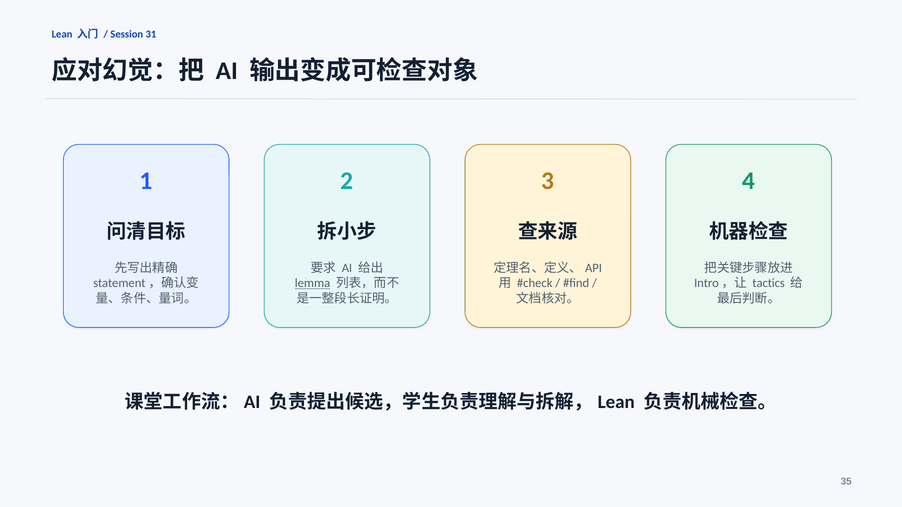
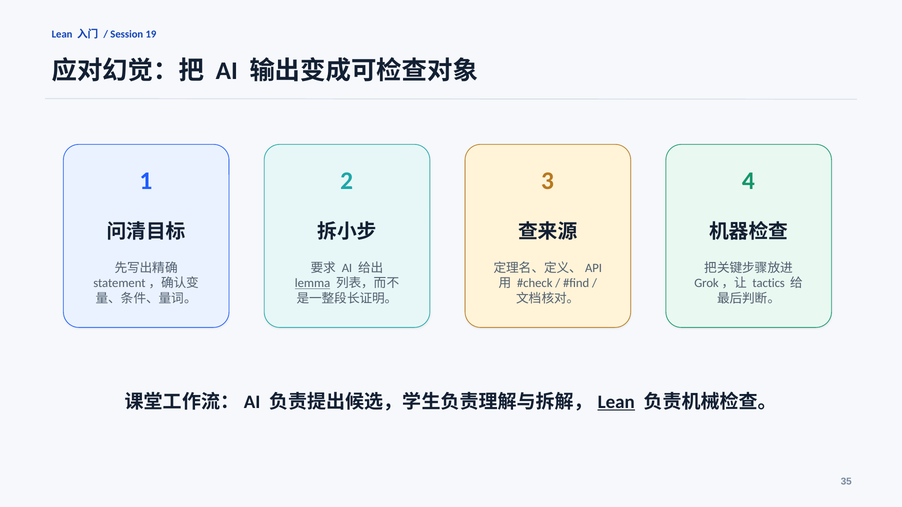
31: 31 -> 19 (151, 34)
Intro: Intro -> Grok (707, 284)
Lean underline: none -> present (616, 402)
